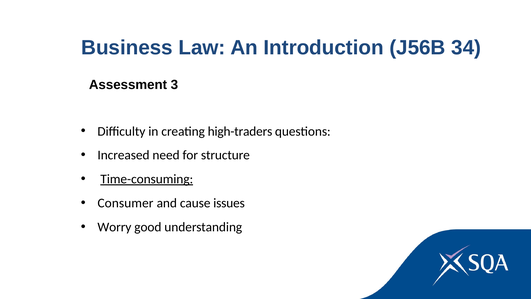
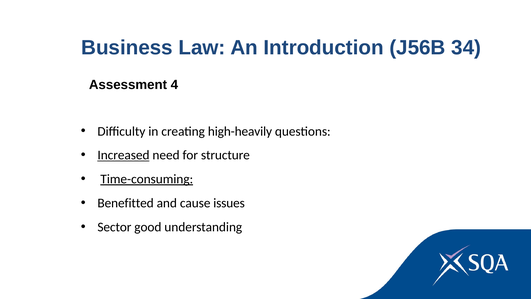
3: 3 -> 4 (174, 85)
high-traders: high-traders -> high-heavily (240, 131)
Increased underline: none -> present (123, 155)
Consumer: Consumer -> Benefitted (126, 203)
Worry: Worry -> Sector (114, 227)
